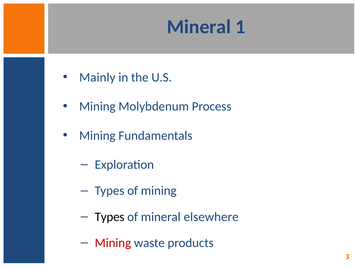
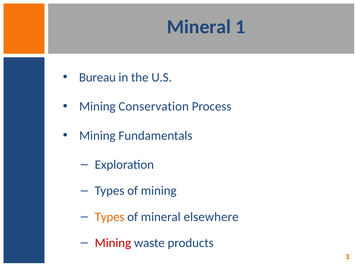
Mainly: Mainly -> Bureau (97, 77)
Molybdenum: Molybdenum -> Conservation (154, 106)
Types colour: black -> orange (110, 217)
